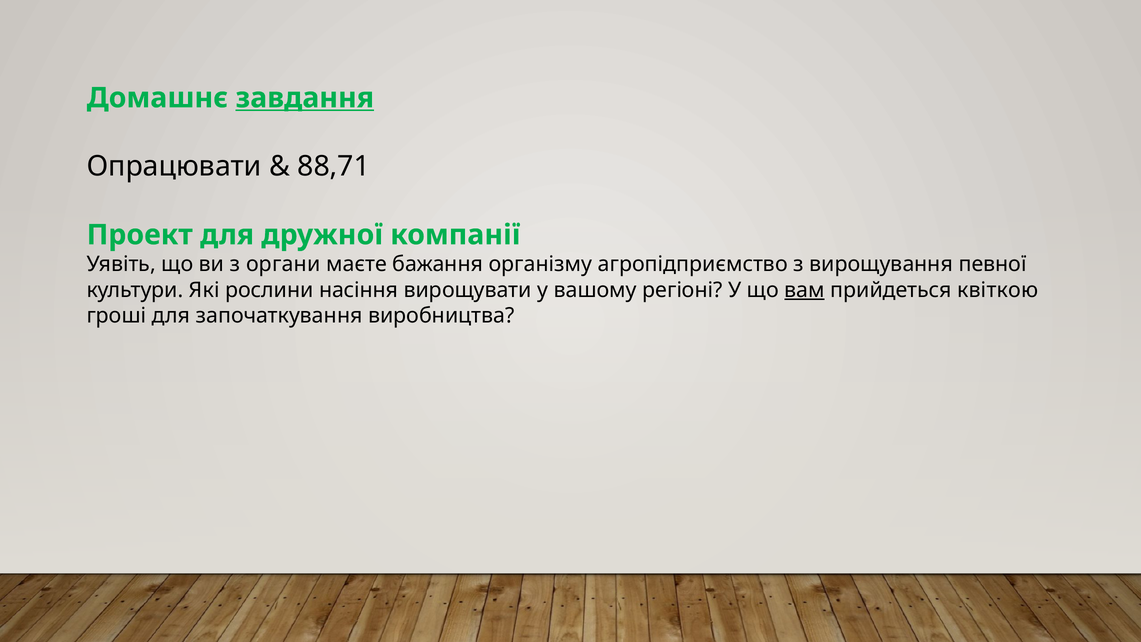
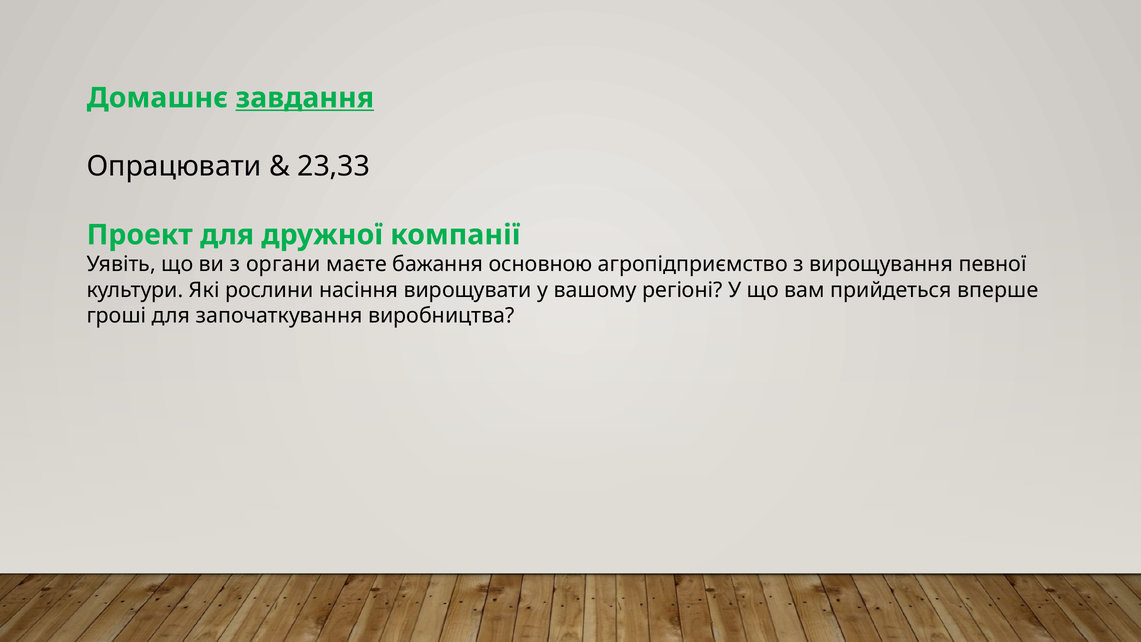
88,71: 88,71 -> 23,33 (334, 166)
організму: організму -> основною (541, 264)
вам underline: present -> none (804, 290)
квіткою: квіткою -> вперше (998, 290)
